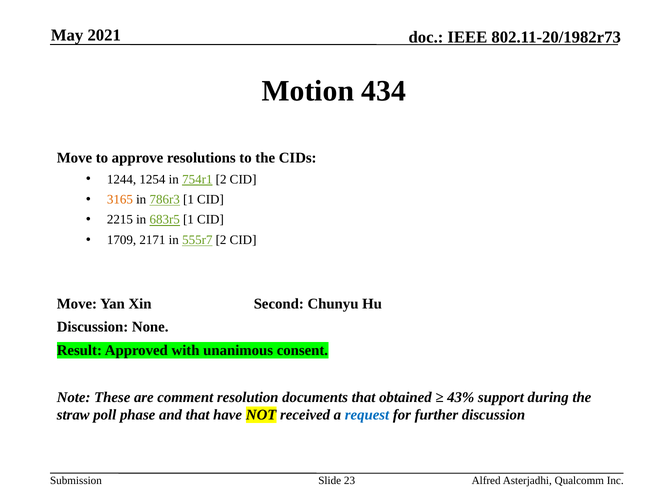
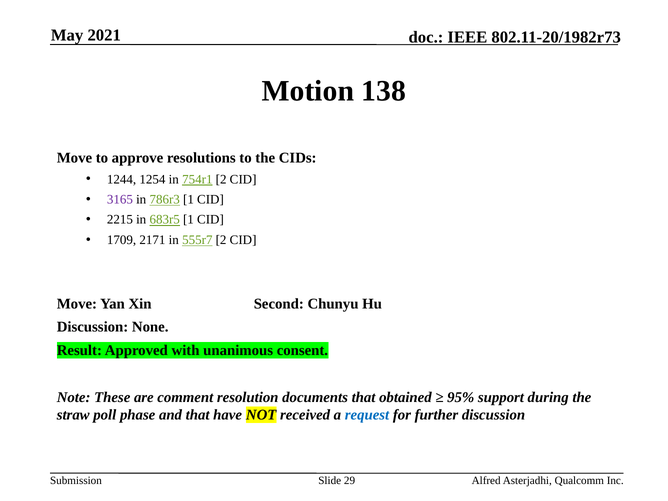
434: 434 -> 138 (384, 91)
3165 colour: orange -> purple (120, 199)
43%: 43% -> 95% (461, 397)
23: 23 -> 29 (350, 480)
